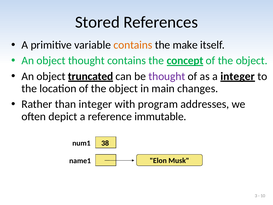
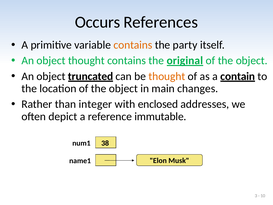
Stored: Stored -> Occurs (98, 22)
make: make -> party (185, 45)
concept: concept -> original (185, 61)
thought colour: purple -> orange (167, 76)
a integer: integer -> contain (238, 76)
program: program -> enclosed (158, 104)
